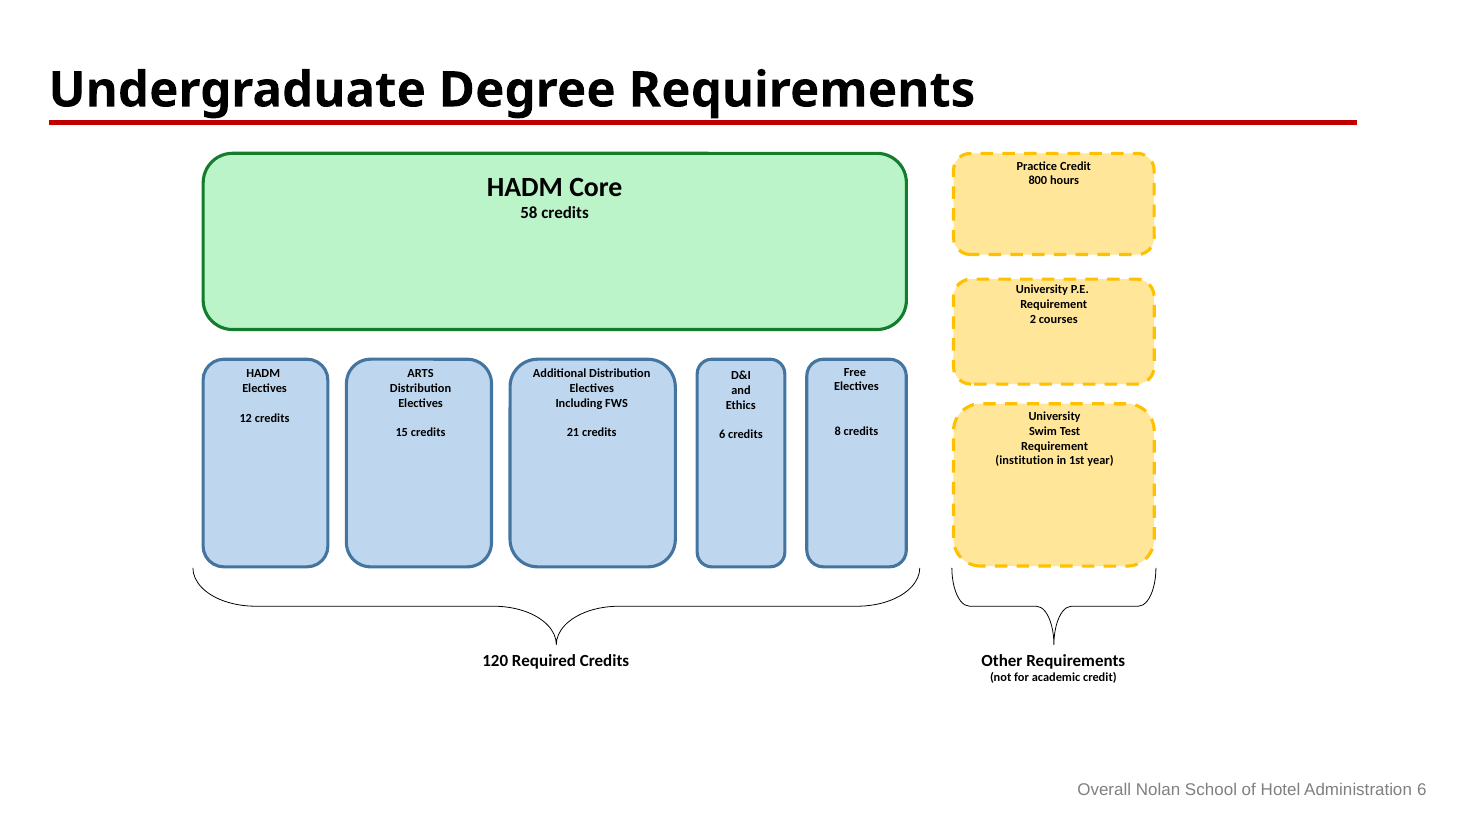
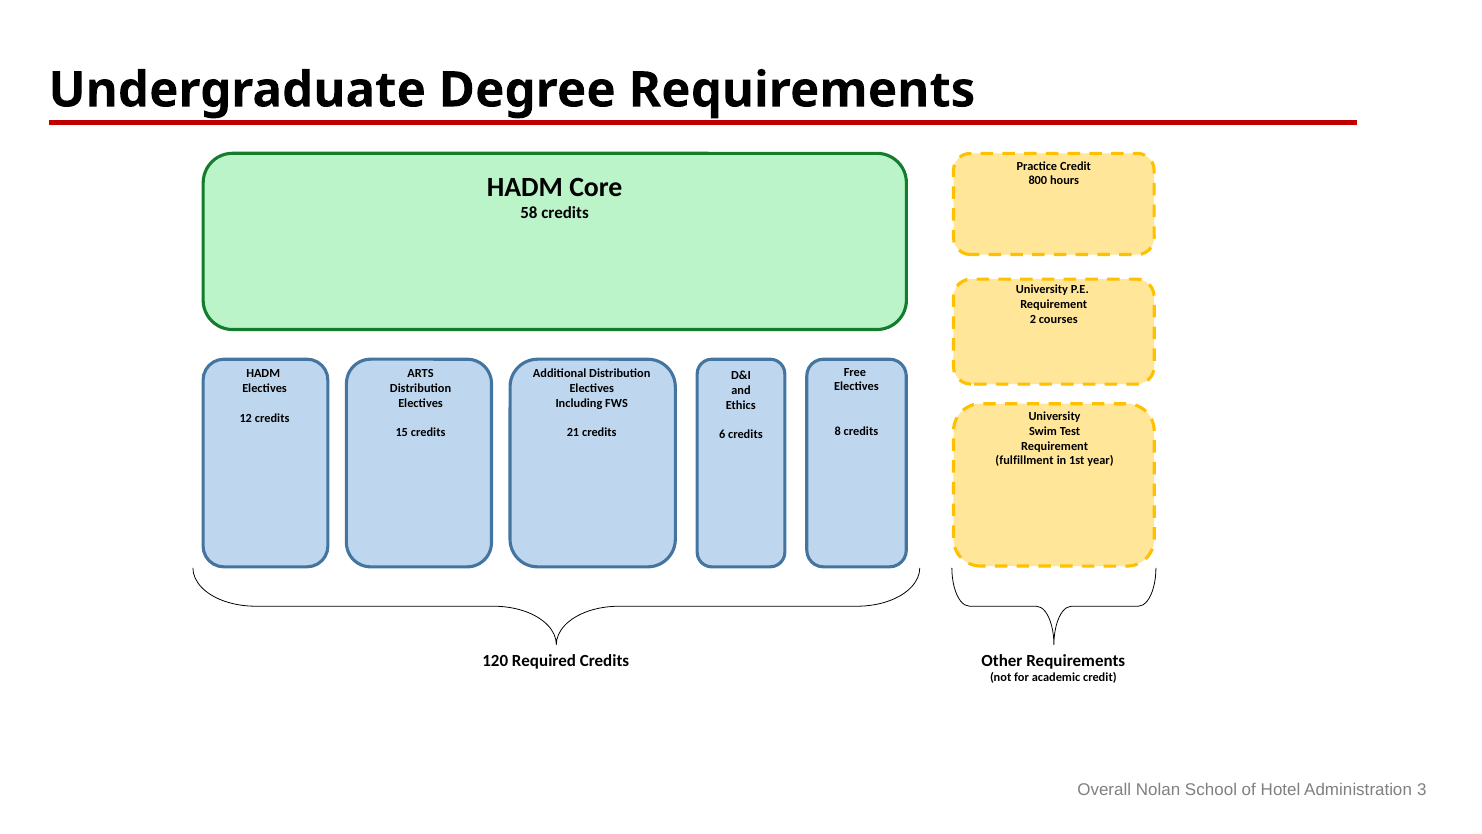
institution: institution -> fulfillment (1025, 461)
Administration 6: 6 -> 3 (1422, 789)
